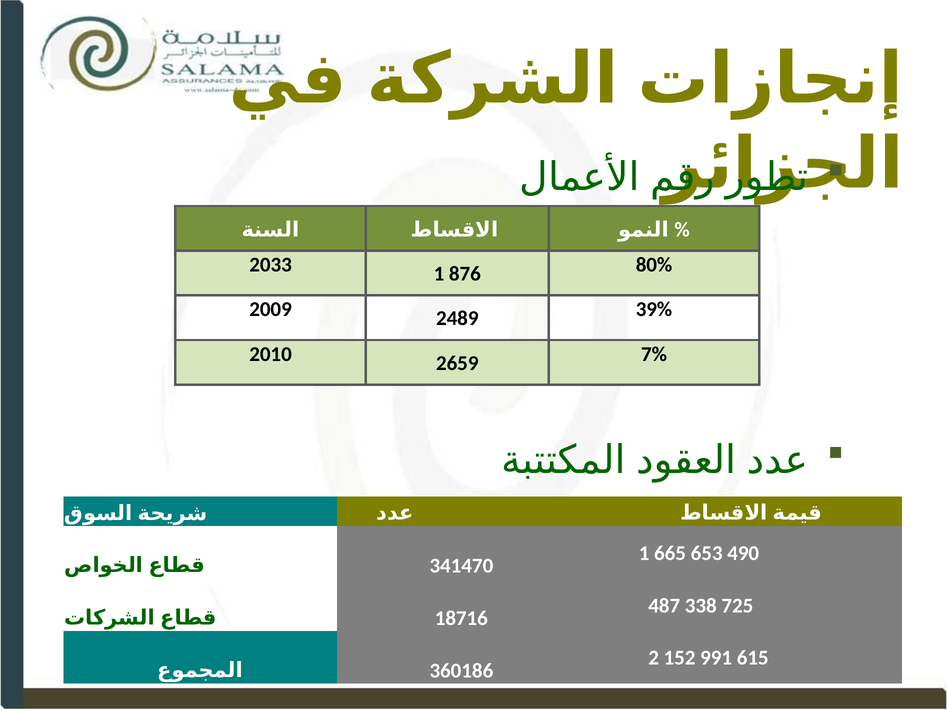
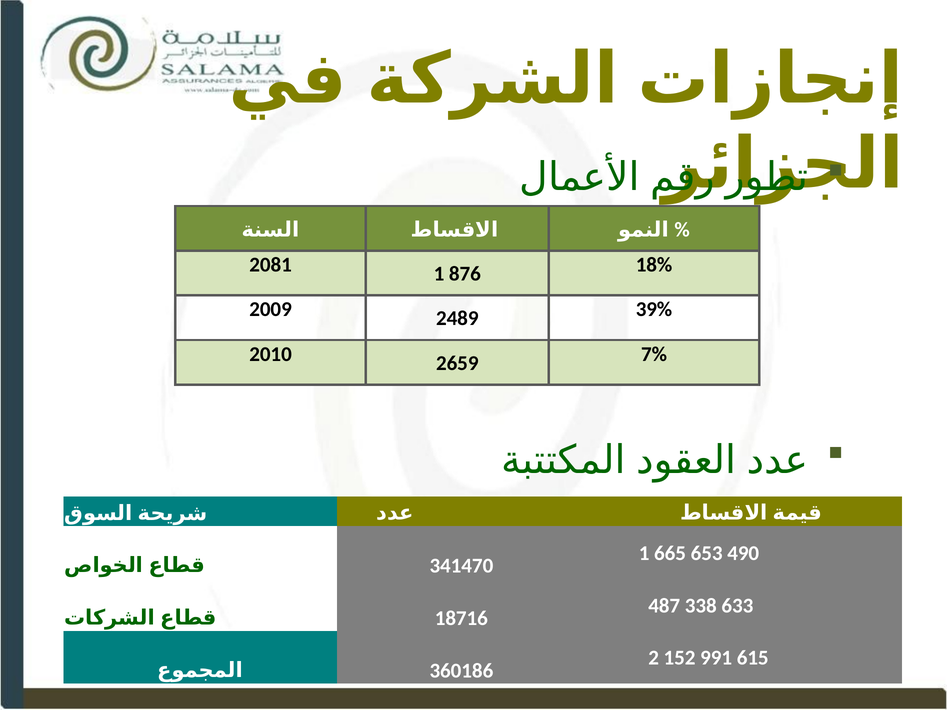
2033: 2033 -> 2081 (271, 265)
80%: 80% -> 18% (654, 265)
725: 725 -> 633 (737, 606)
